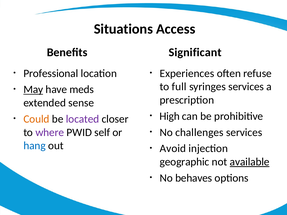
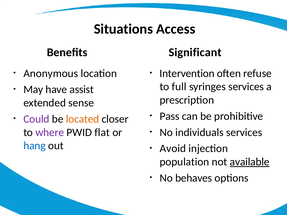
Experiences: Experiences -> Intervention (187, 73)
Professional: Professional -> Anonymous (51, 73)
May underline: present -> none (33, 90)
meds: meds -> assist (82, 90)
High: High -> Pass (170, 116)
Could colour: orange -> purple (36, 119)
located colour: purple -> orange (83, 119)
self: self -> flat (102, 132)
challenges: challenges -> individuals (199, 132)
geographic: geographic -> population (184, 162)
